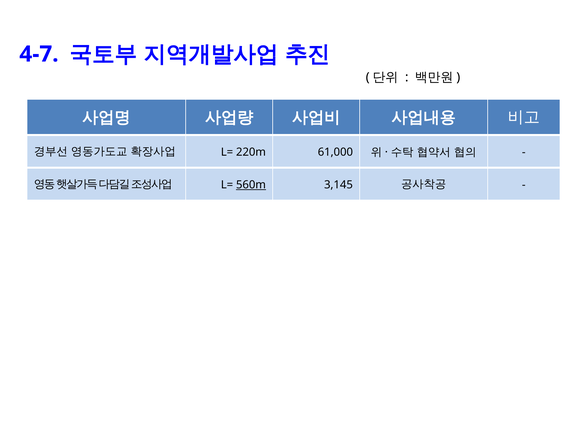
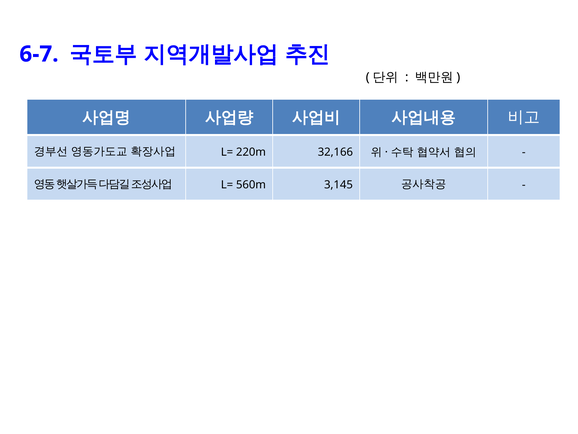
4-7: 4-7 -> 6-7 (39, 54)
61,000: 61,000 -> 32,166 (335, 152)
560m underline: present -> none (251, 185)
